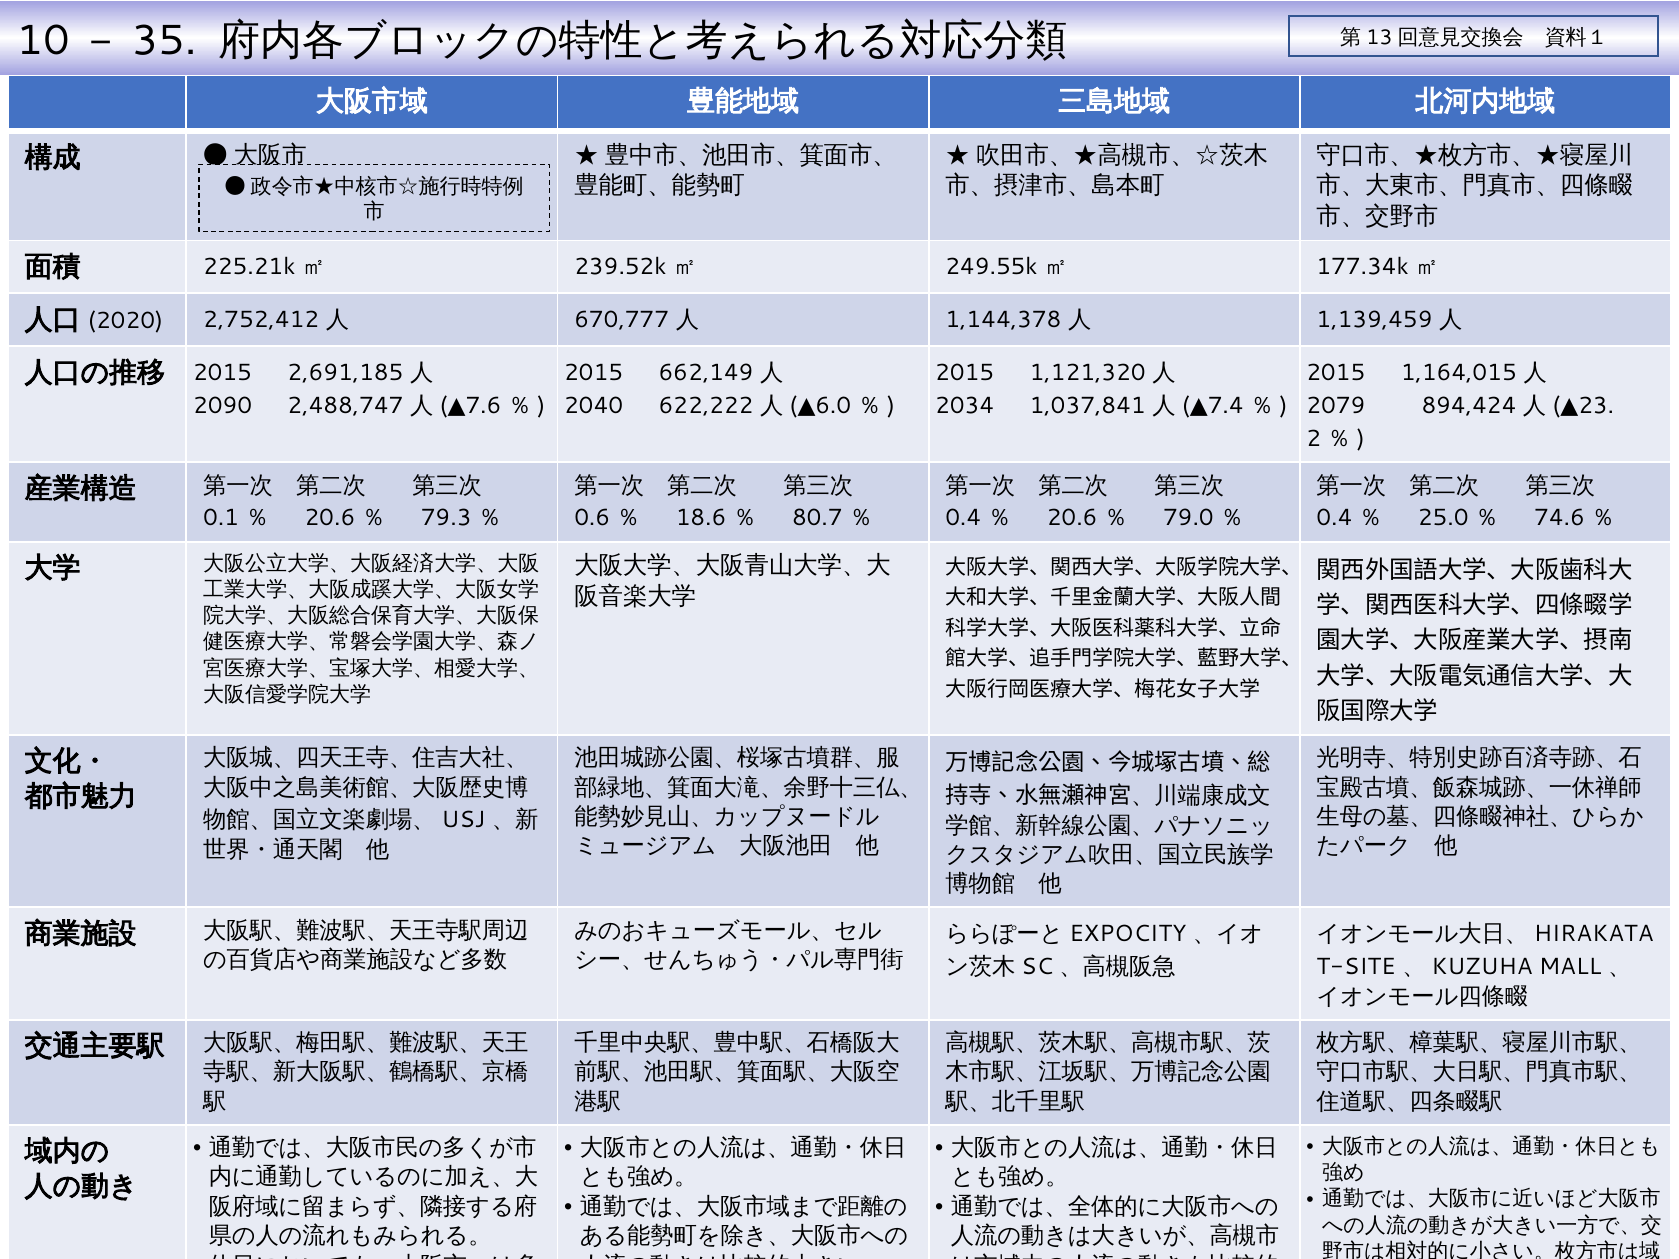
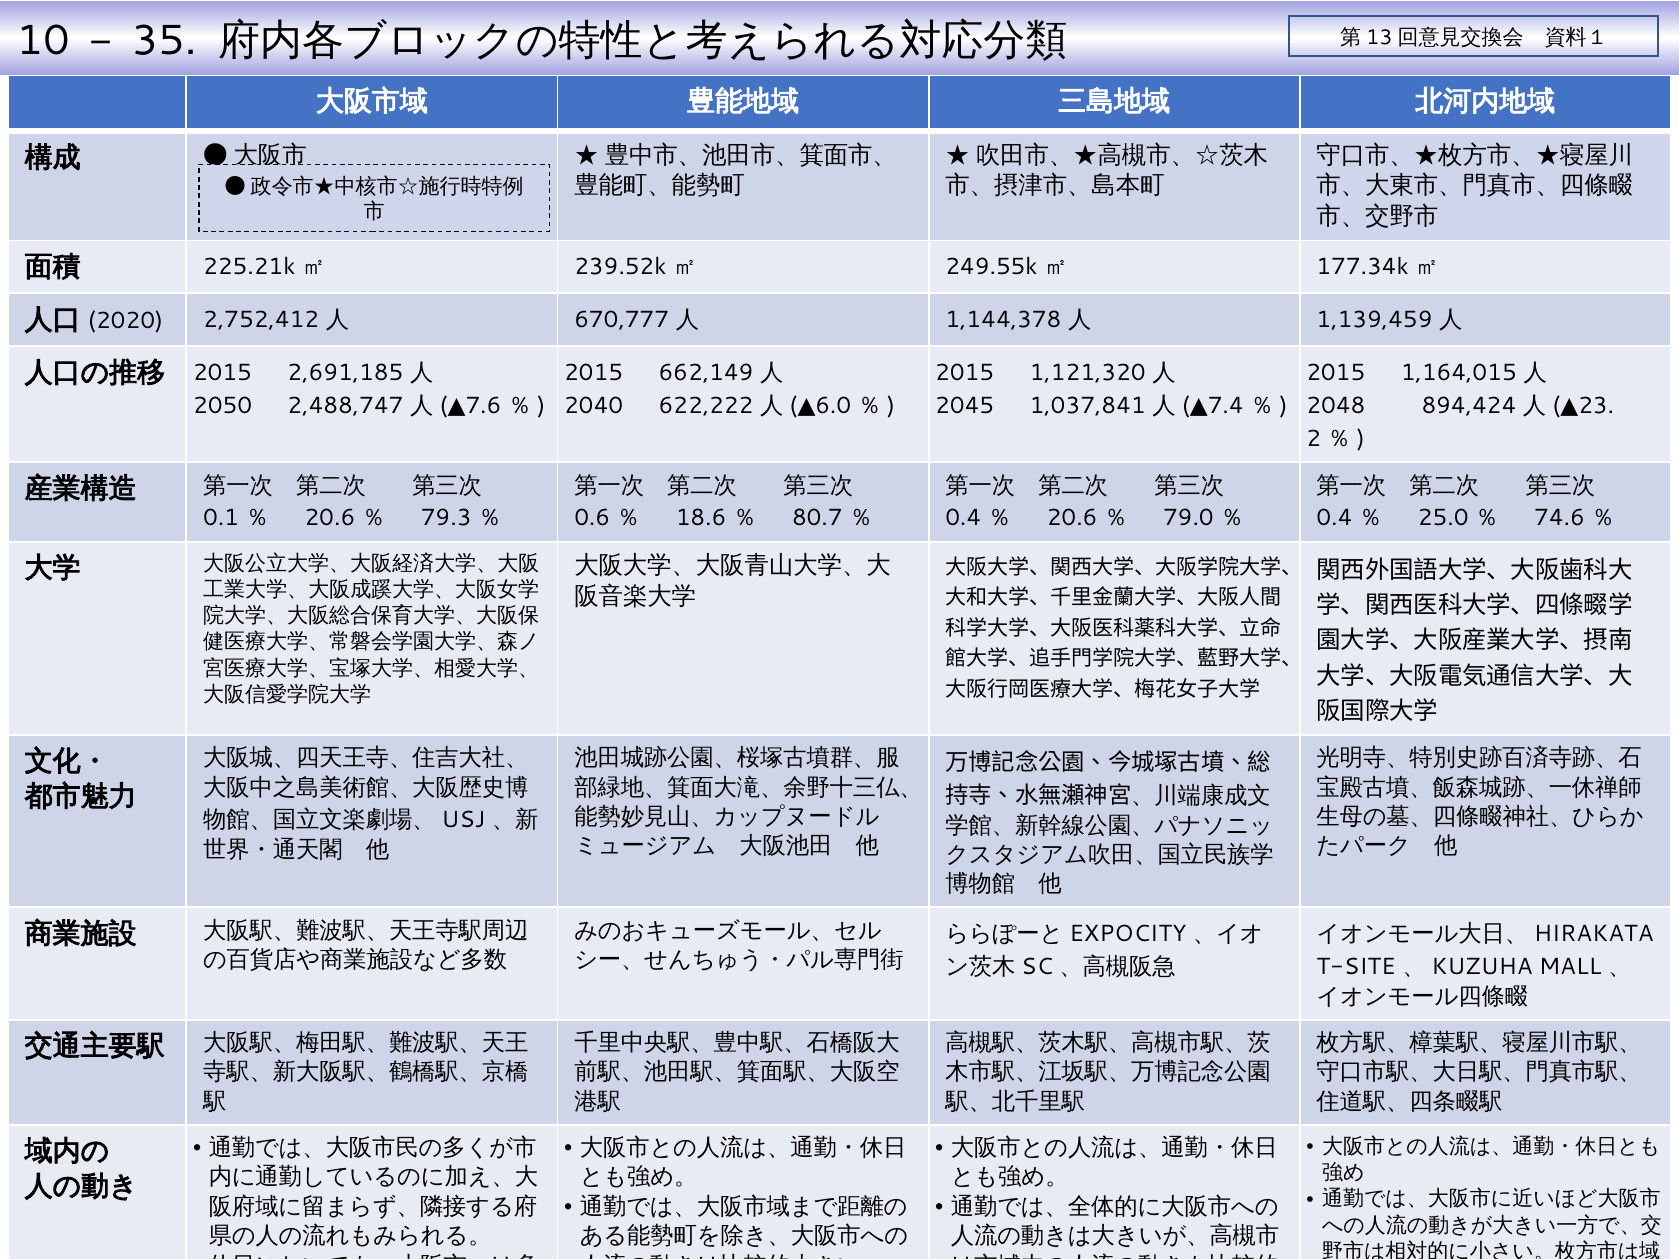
2090: 2090 -> 2050 (223, 406)
2034: 2034 -> 2045 (965, 406)
2079: 2079 -> 2048 (1336, 406)
